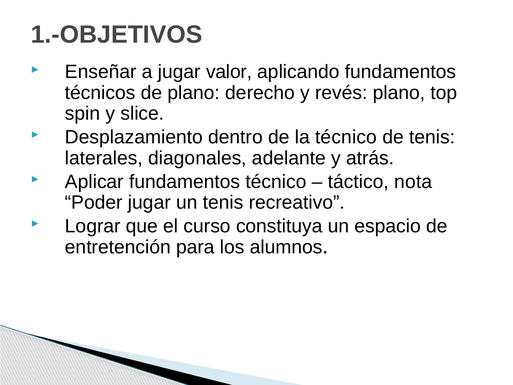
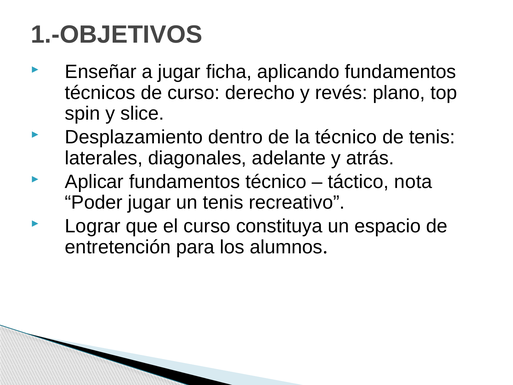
valor: valor -> ficha (229, 72)
de plano: plano -> curso (194, 93)
